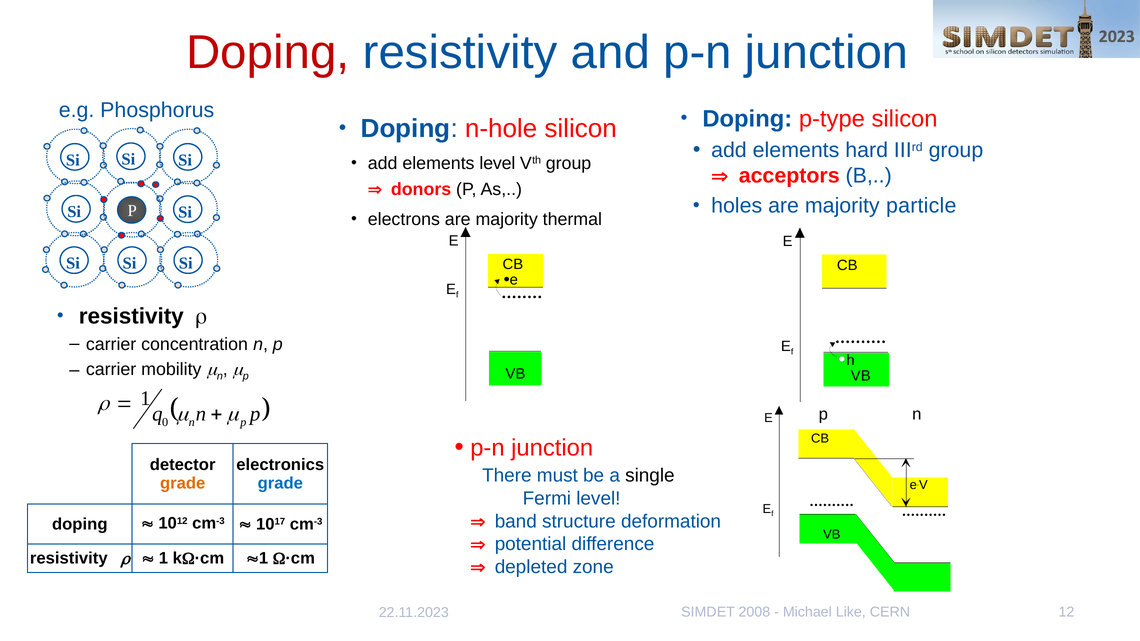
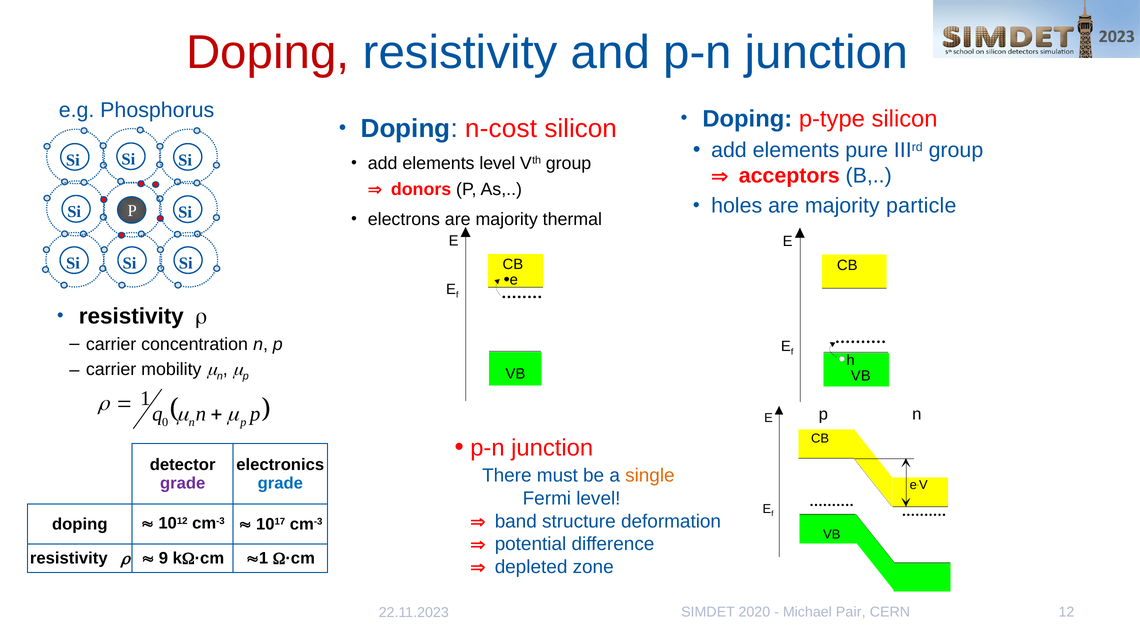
n-hole: n-hole -> n-cost (501, 129)
hard: hard -> pure (867, 150)
single colour: black -> orange (650, 476)
grade colour: orange -> purple (183, 484)
1: 1 -> 9 (163, 559)
2008: 2008 -> 2020 (754, 612)
Like: Like -> Pair (851, 612)
